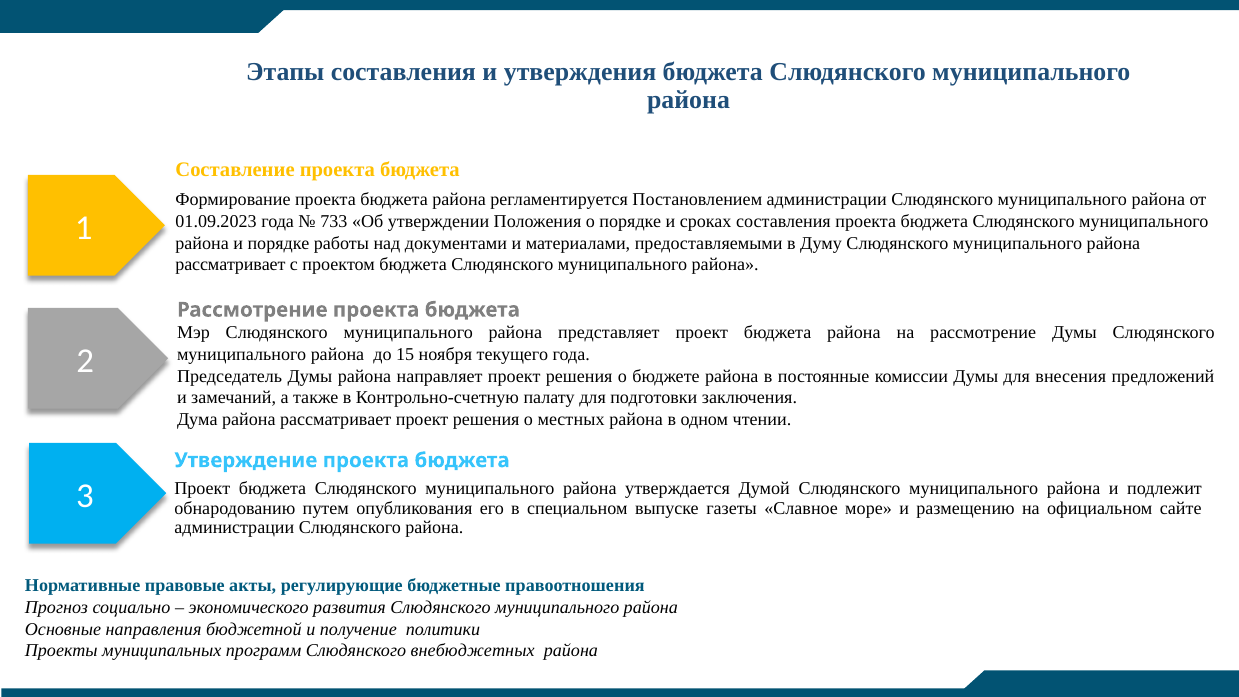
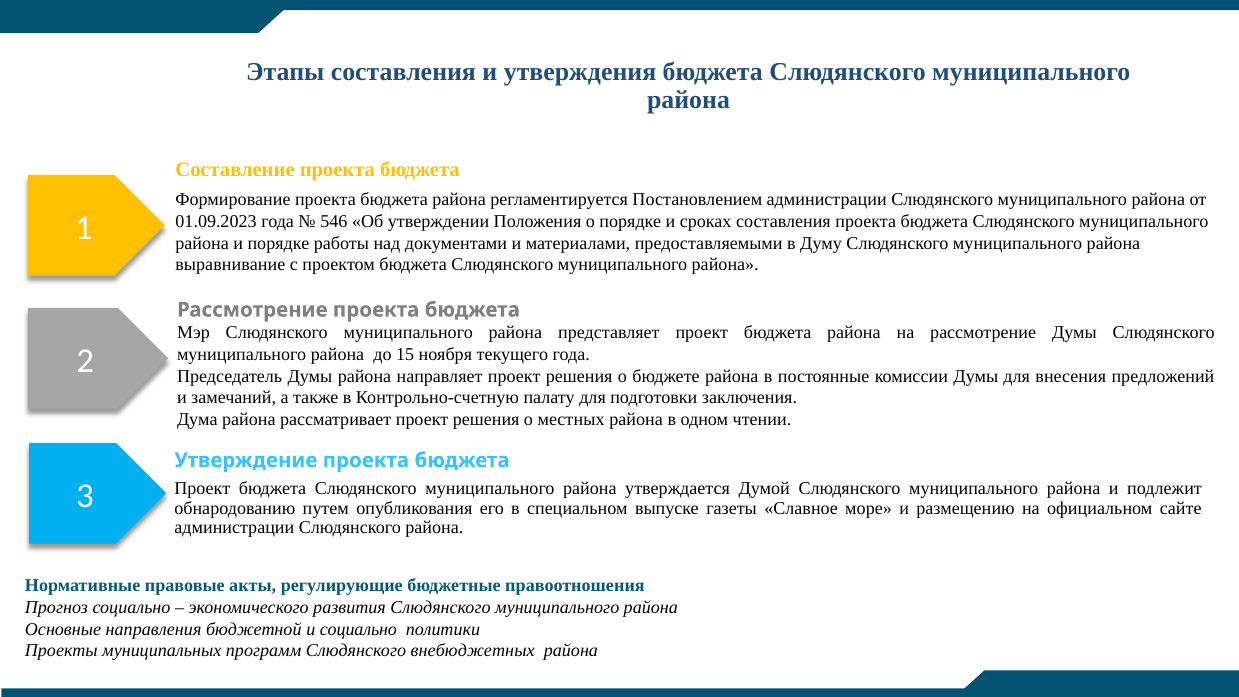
733: 733 -> 546 (334, 222)
рассматривает: рассматривает -> выравнивание (230, 265)
и получение: получение -> социально (358, 629)
